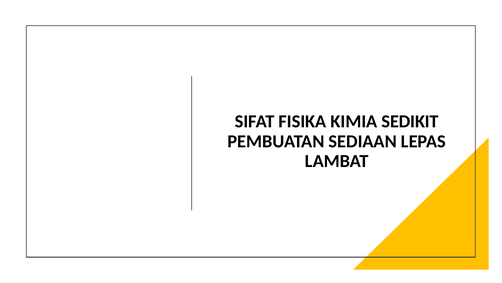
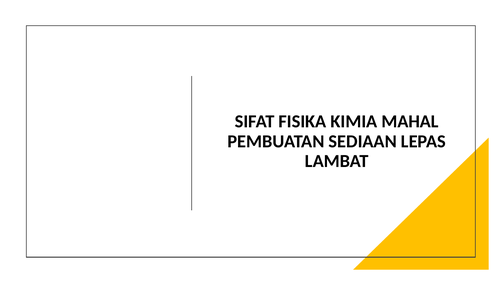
SEDIKIT: SEDIKIT -> MAHAL (410, 121)
